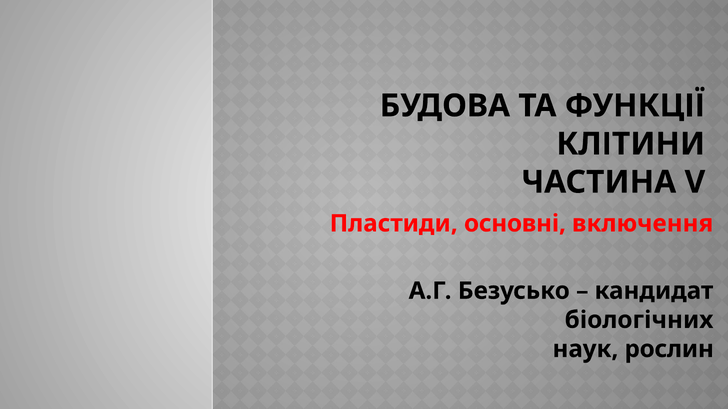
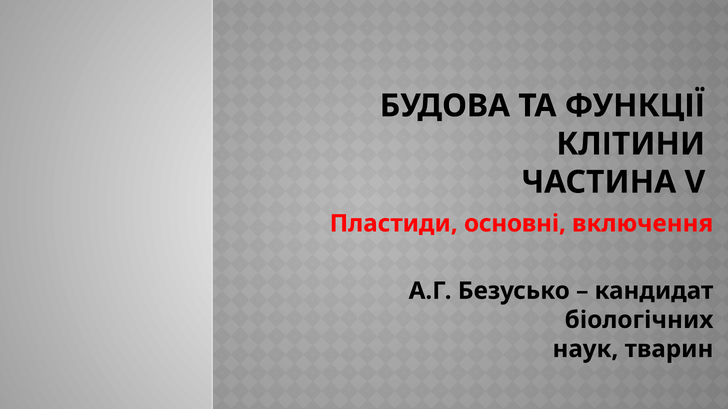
рослин: рослин -> тварин (669, 349)
